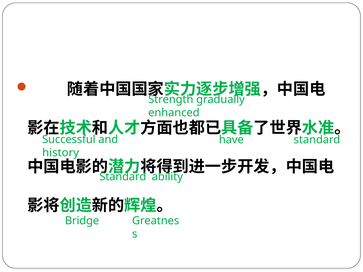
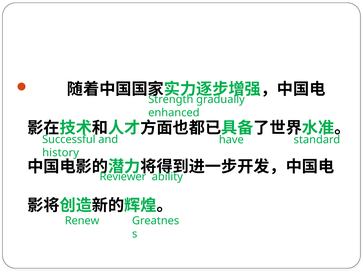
Standard: Standard -> Reviewer (123, 177)
Bridge: Bridge -> Renew (82, 221)
